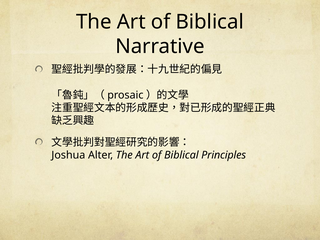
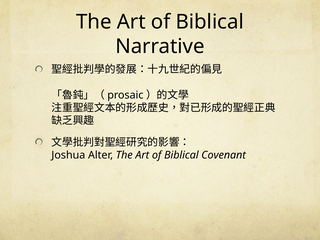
Principles: Principles -> Covenant (224, 155)
